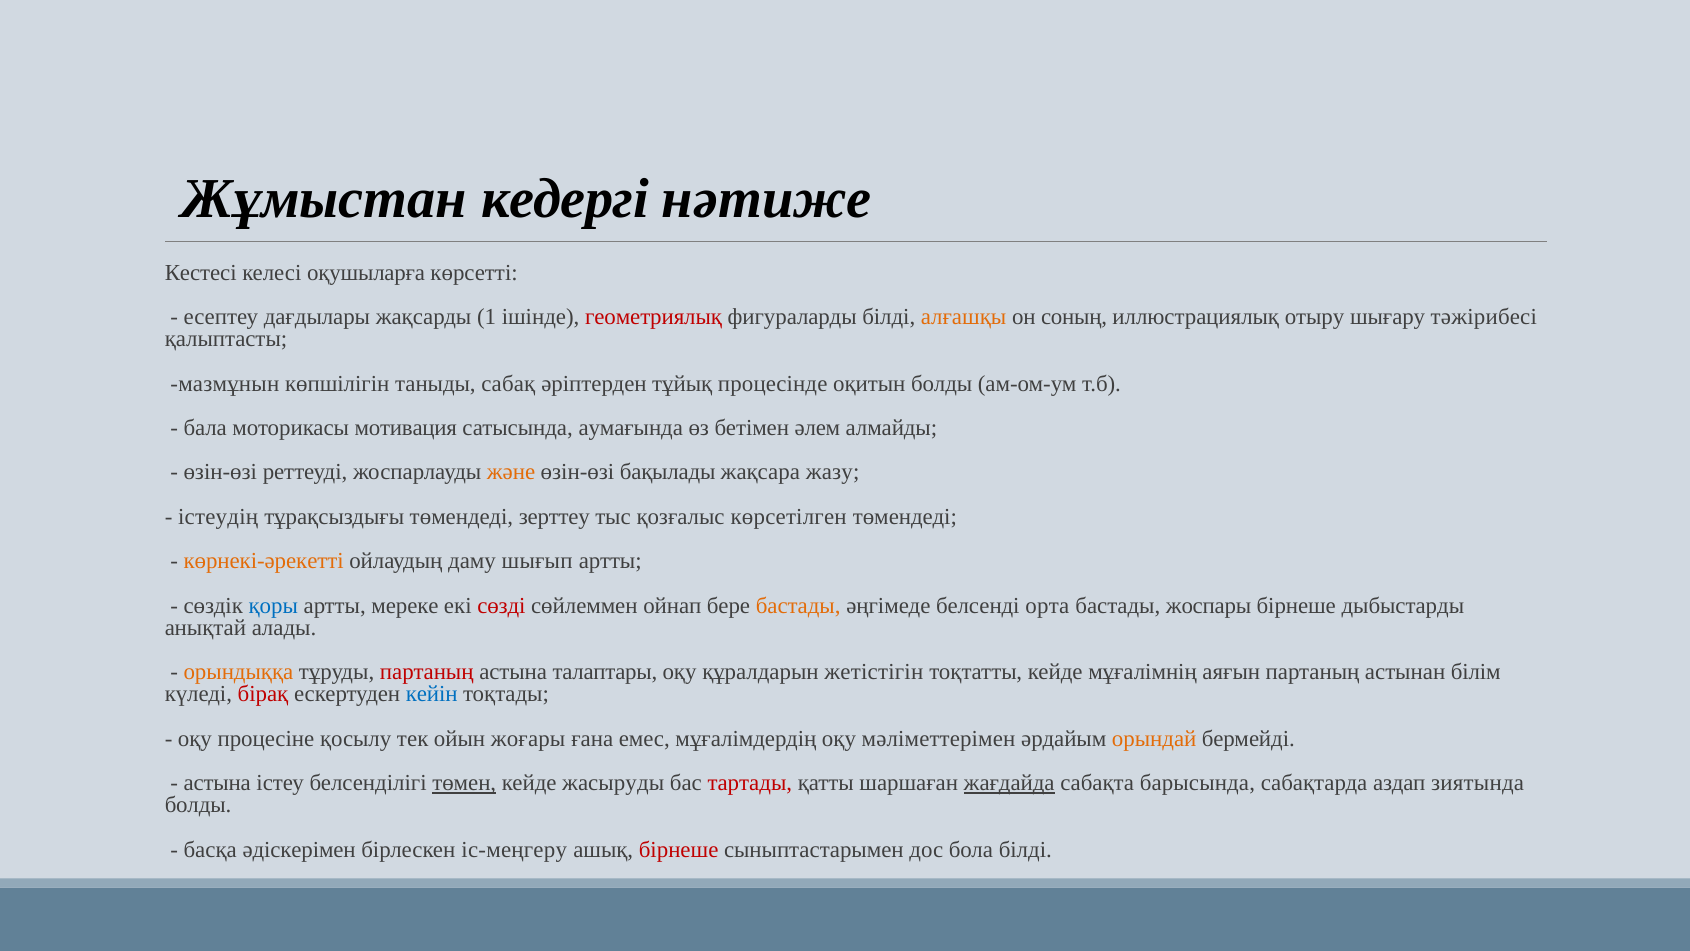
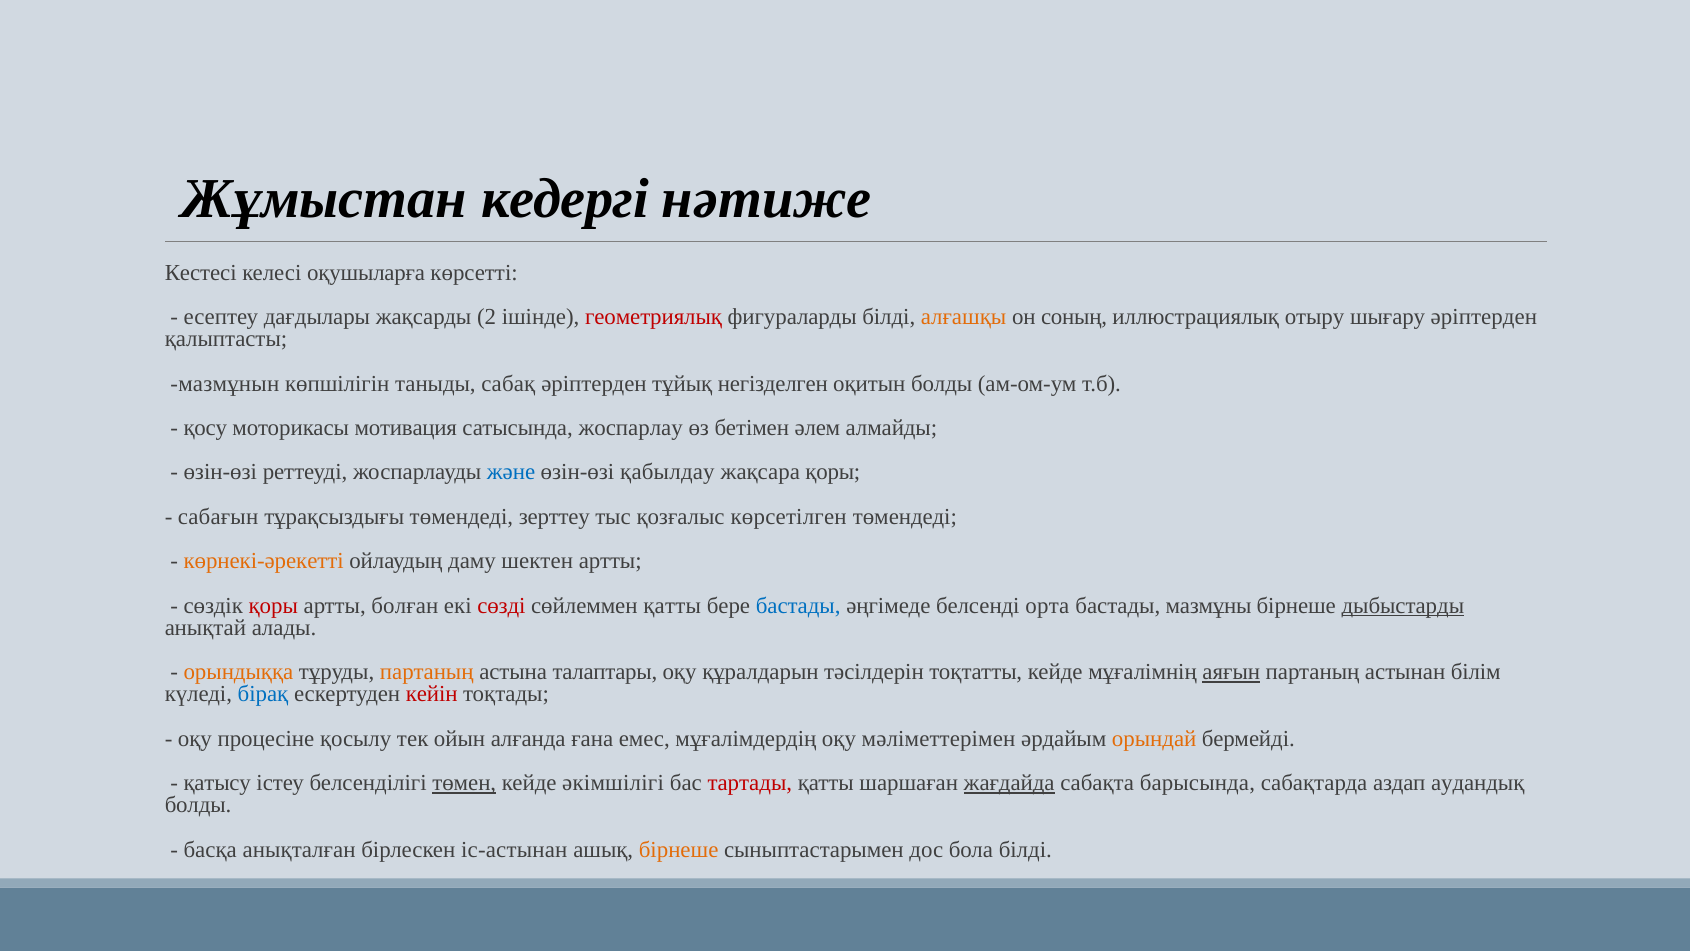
1: 1 -> 2 (487, 317)
шығару тәжірибесі: тәжірибесі -> әріптерден (1484, 317)
процесінде: процесінде -> негізделген (773, 383)
бала: бала -> қосу (205, 428)
аумағында: аумағында -> жоспарлау (631, 428)
және colour: orange -> blue (511, 472)
бақылады: бақылады -> қабылдау (667, 472)
жақсара жазу: жазу -> қоры (833, 472)
істеудің: істеудің -> сабағын (218, 517)
шығып: шығып -> шектен (537, 561)
қоры colour: blue -> red (273, 605)
мереке: мереке -> болған (405, 605)
сөйлеммен ойнап: ойнап -> қатты (672, 605)
бастады colour: orange -> blue (798, 605)
жоспары: жоспары -> мазмұны (1209, 605)
дыбыстарды underline: none -> present (1403, 605)
партаның colour: red -> orange (427, 672)
жетістігін: жетістігін -> тәсілдерін (874, 672)
аяғын underline: none -> present (1231, 672)
бірақ colour: red -> blue (263, 694)
кейін colour: blue -> red (432, 694)
жоғары: жоғары -> алғанда (528, 738)
астына: астына -> қатысу (217, 783)
жасыруды: жасыруды -> әкімшілігі (613, 783)
зиятында: зиятында -> аудандық (1478, 783)
әдіскерімен: әдіскерімен -> анықталған (299, 849)
іс-меңгеру: іс-меңгеру -> іс-астынан (514, 849)
бірнеше colour: red -> orange (679, 849)
